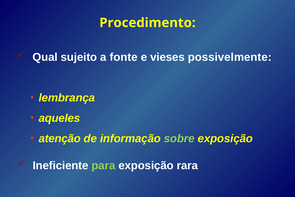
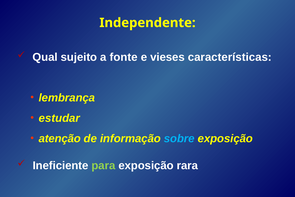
Procedimento: Procedimento -> Independente (147, 23)
possivelmente: possivelmente -> características (230, 57)
aqueles: aqueles -> estudar (59, 118)
sobre colour: light green -> light blue (179, 138)
